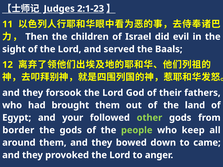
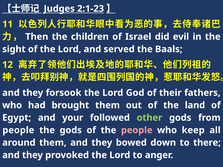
border: border -> people (18, 130)
people colour: light green -> pink (137, 130)
came: came -> there (207, 143)
